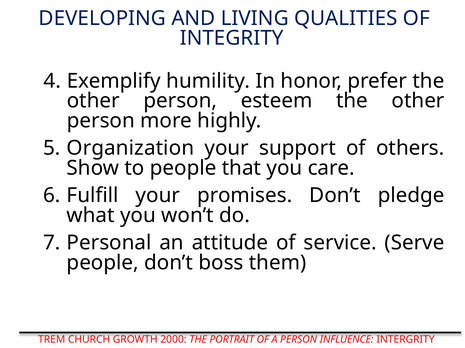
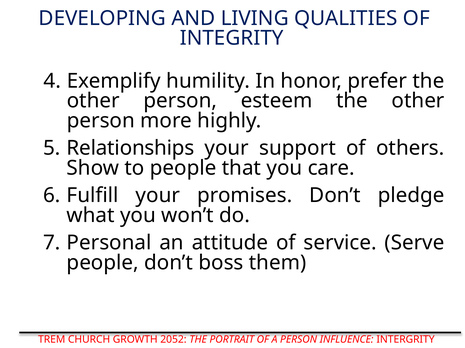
Organization: Organization -> Relationships (131, 148)
2000: 2000 -> 2052 (173, 340)
